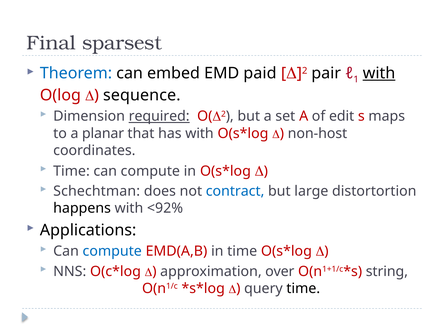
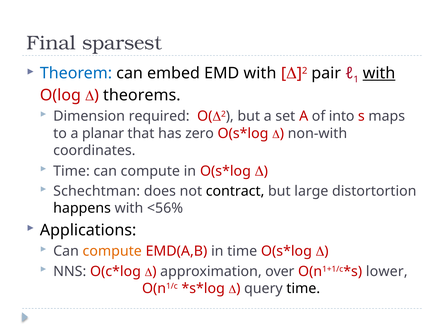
EMD paid: paid -> with (260, 73)
sequence: sequence -> theorems (142, 95)
required underline: present -> none (159, 116)
edit: edit -> into (342, 116)
has with: with -> zero (200, 133)
non-host: non-host -> non-with (317, 133)
contract colour: blue -> black (235, 191)
<92%: <92% -> <56% (165, 208)
compute colour: blue -> orange (112, 251)
string: string -> lower (387, 271)
